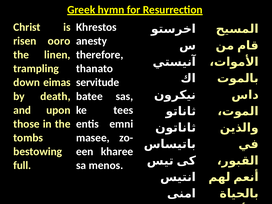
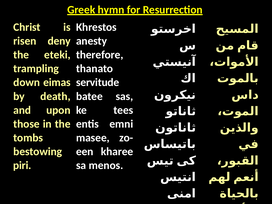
ooro: ooro -> deny (59, 41)
linen: linen -> eteki (57, 55)
full: full -> piri (22, 165)
